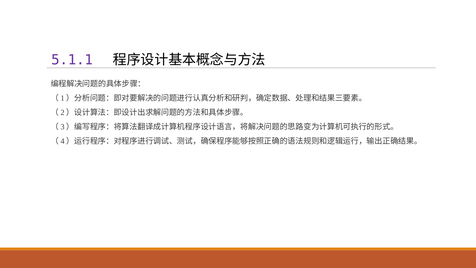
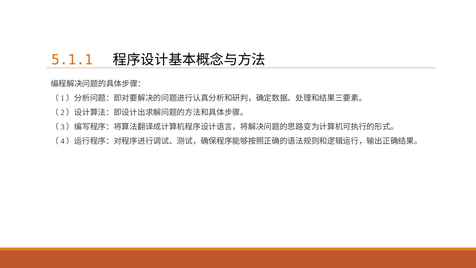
5.1.1 colour: purple -> orange (72, 60)
